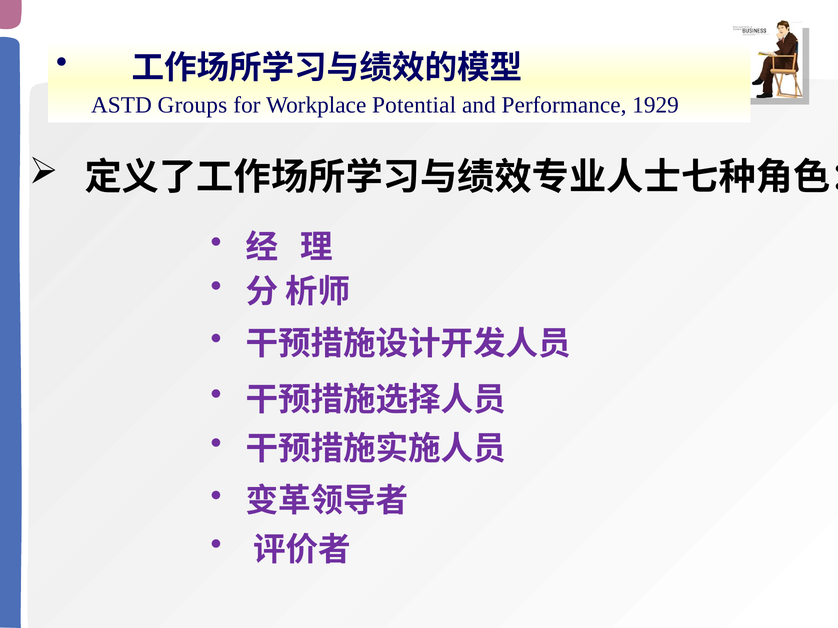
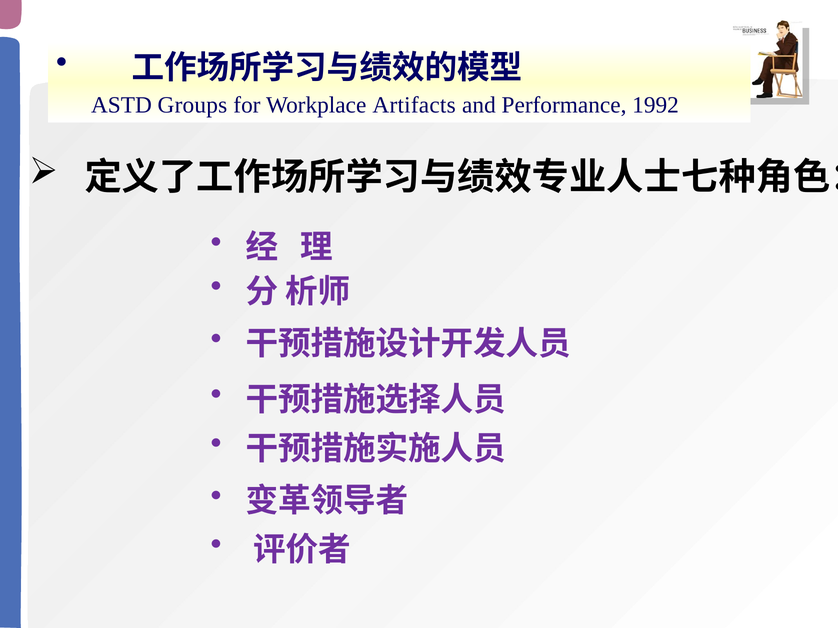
Potential: Potential -> Artifacts (414, 105)
1929: 1929 -> 1992 (656, 105)
